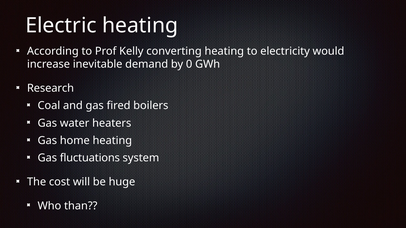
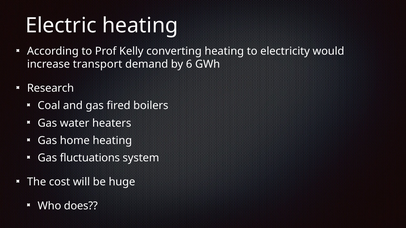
inevitable: inevitable -> transport (98, 64)
0: 0 -> 6 (189, 64)
than: than -> does (81, 206)
